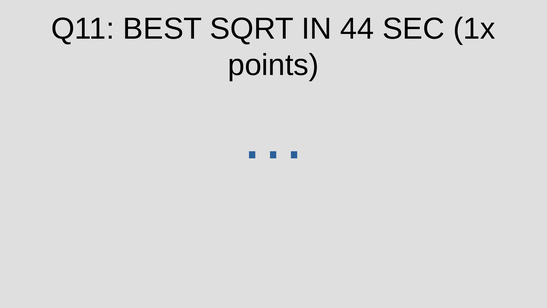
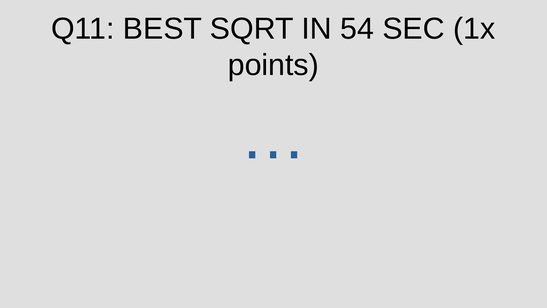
44: 44 -> 54 (357, 29)
